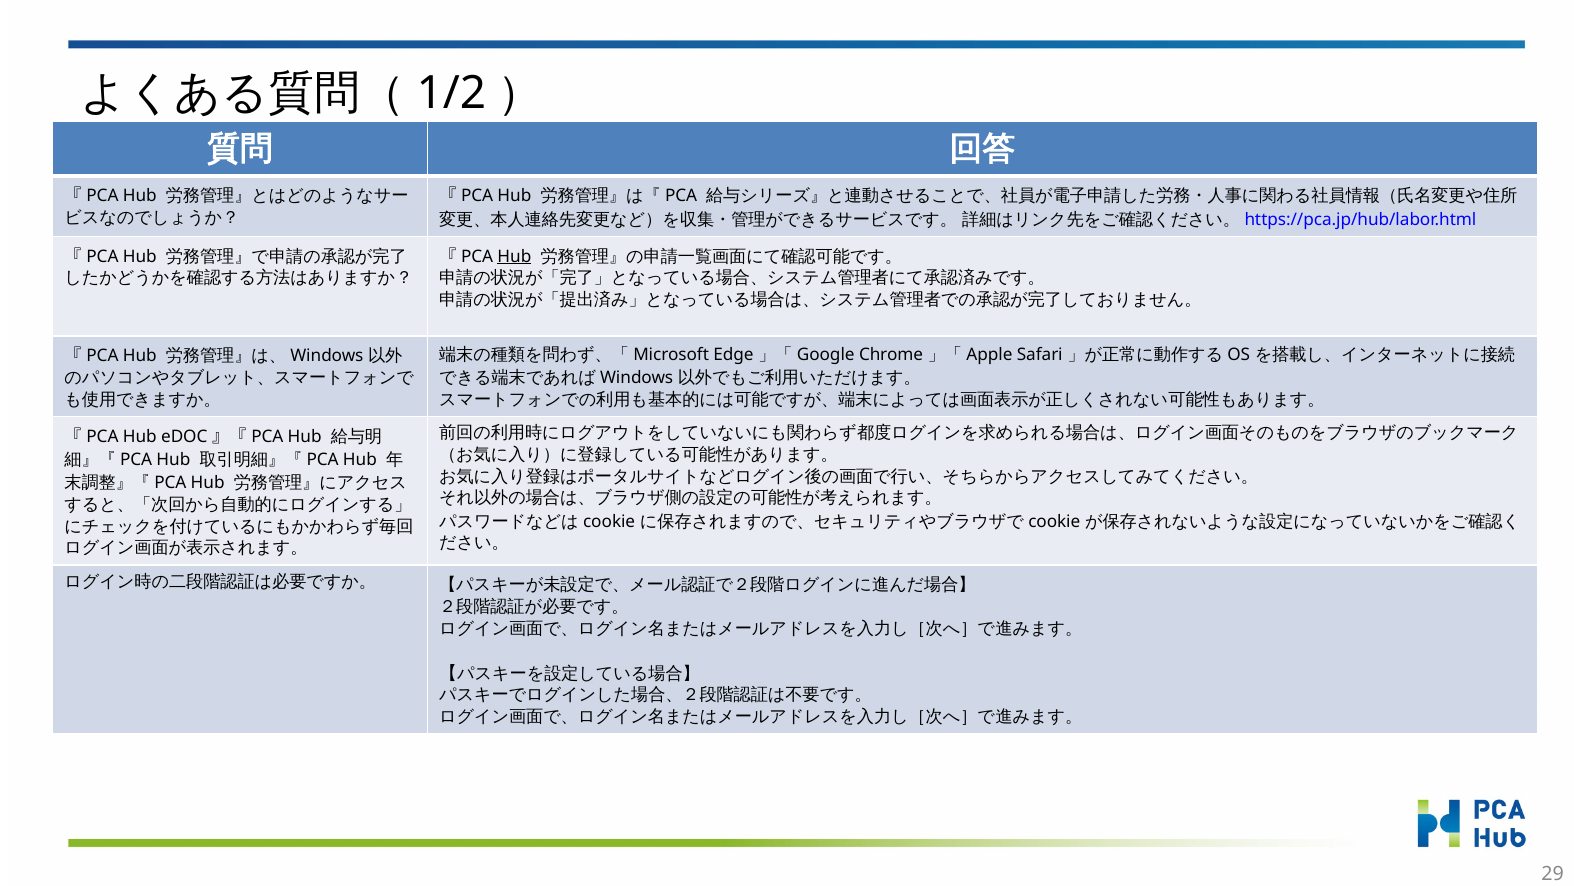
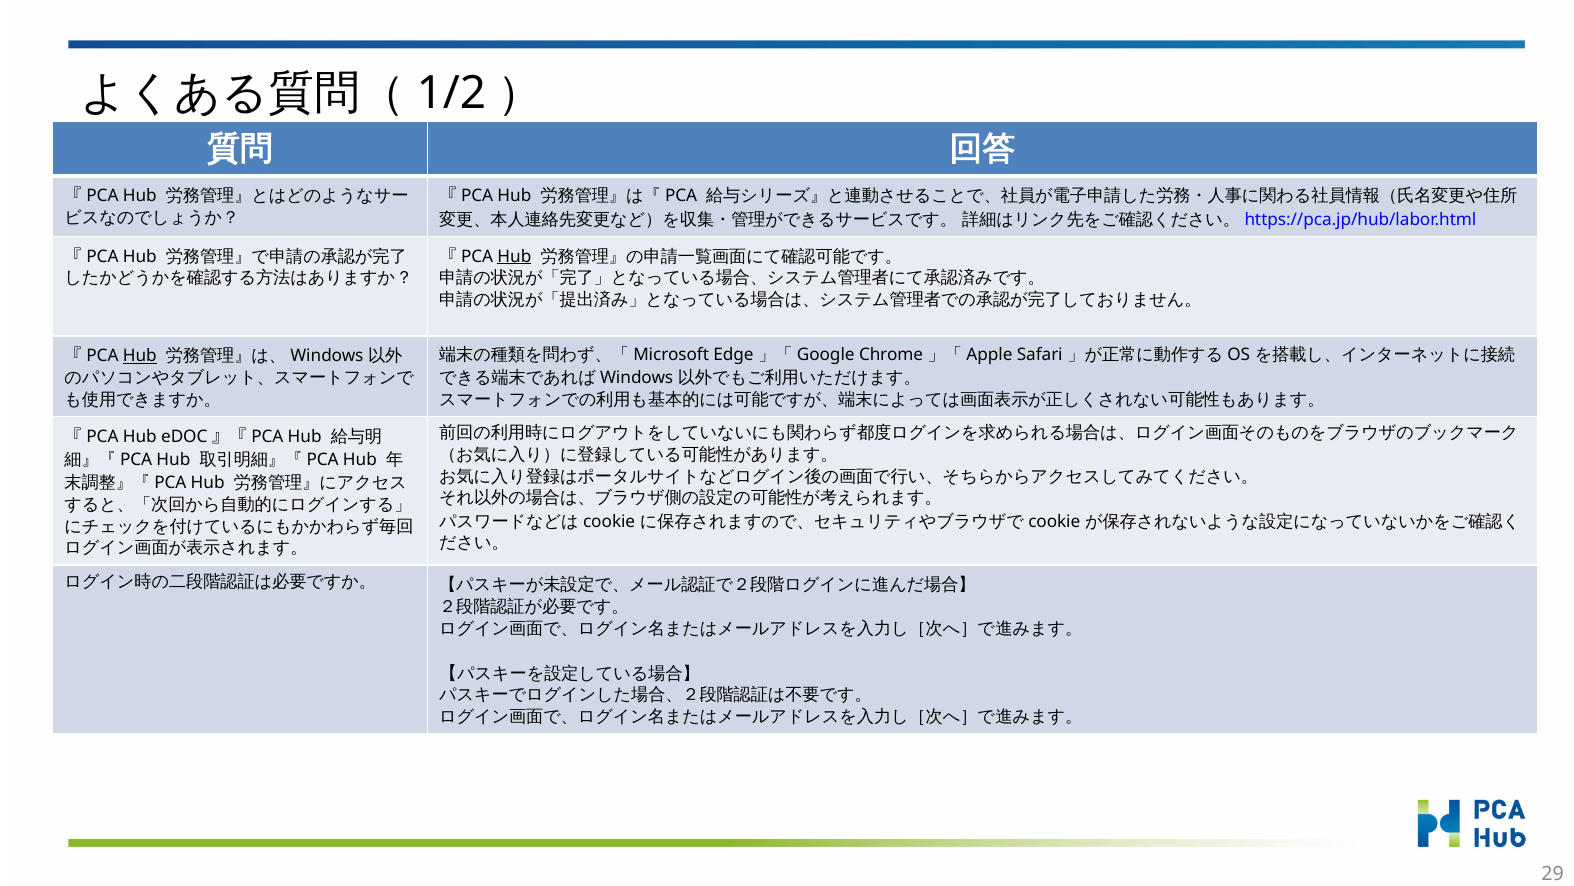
Hub underline: none -> present (140, 356)
